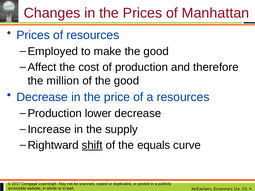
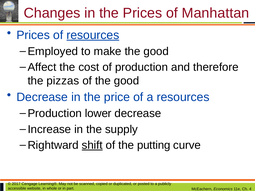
resources underline: none -> present (93, 35)
million: million -> pizzas (63, 81)
equals: equals -> putting (154, 145)
